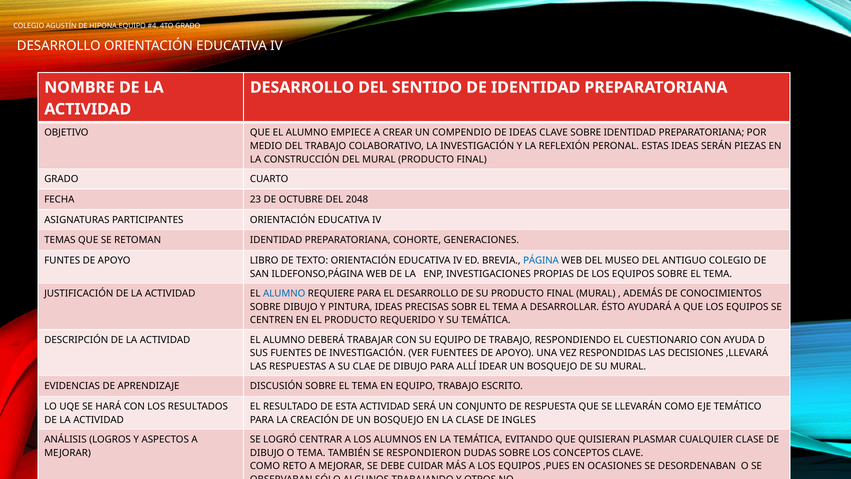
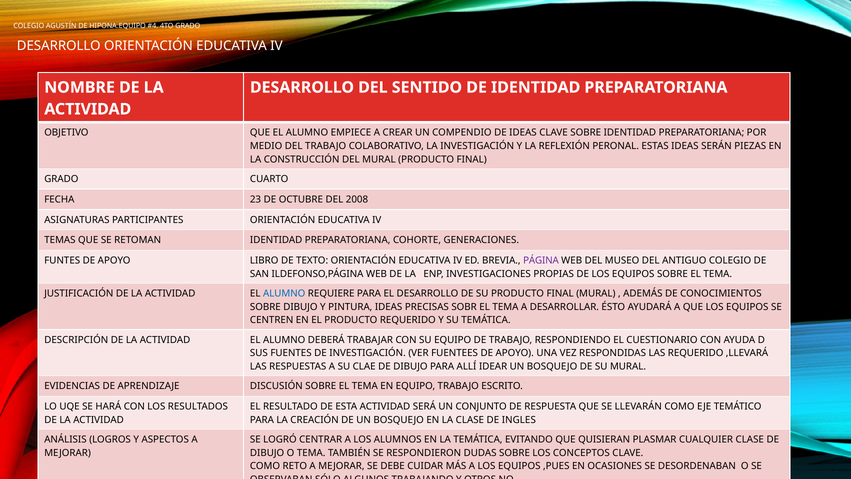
2048: 2048 -> 2008 (357, 199)
PÁGINA colour: blue -> purple (541, 260)
LAS DECISIONES: DECISIONES -> REQUERIDO (696, 353)
